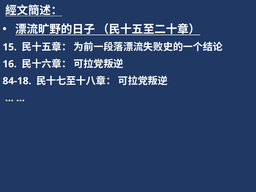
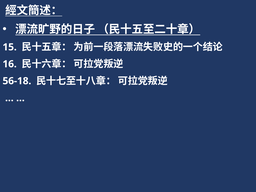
84-18: 84-18 -> 56-18 (17, 81)
